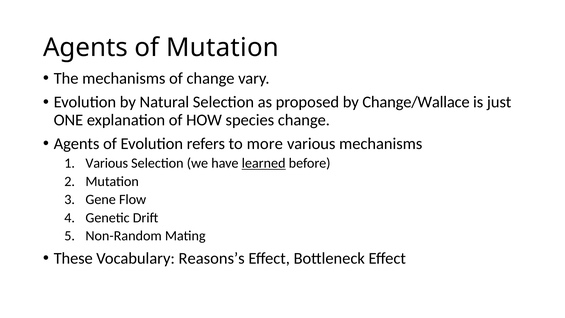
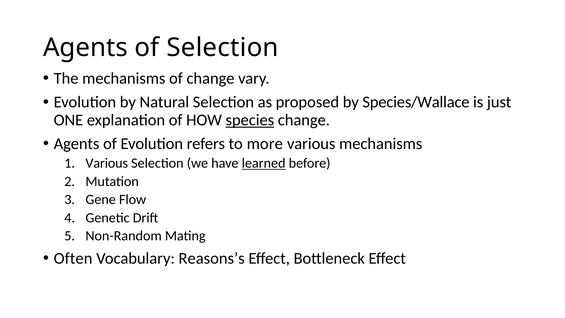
of Mutation: Mutation -> Selection (223, 47)
Change/Wallace: Change/Wallace -> Species/Wallace (416, 102)
species underline: none -> present (250, 120)
These: These -> Often (73, 258)
